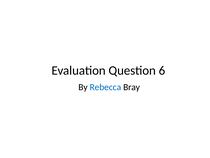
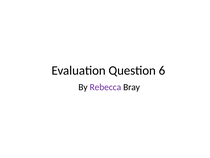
Rebecca colour: blue -> purple (105, 87)
